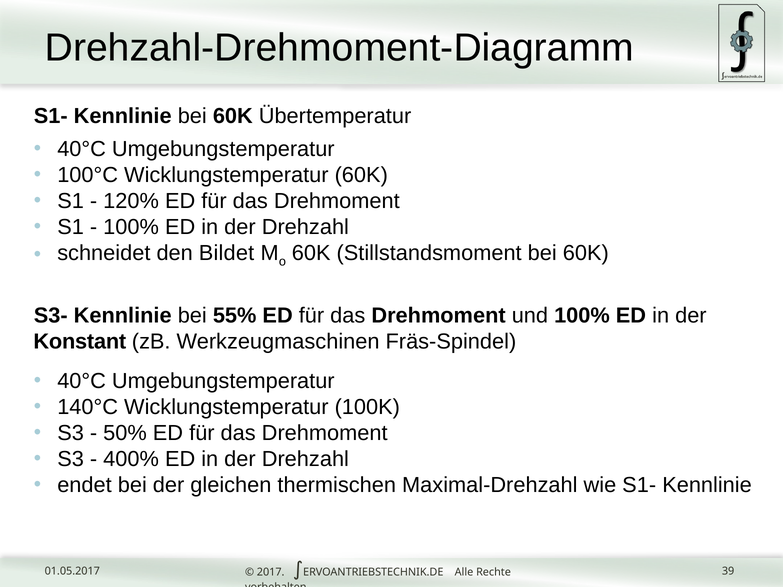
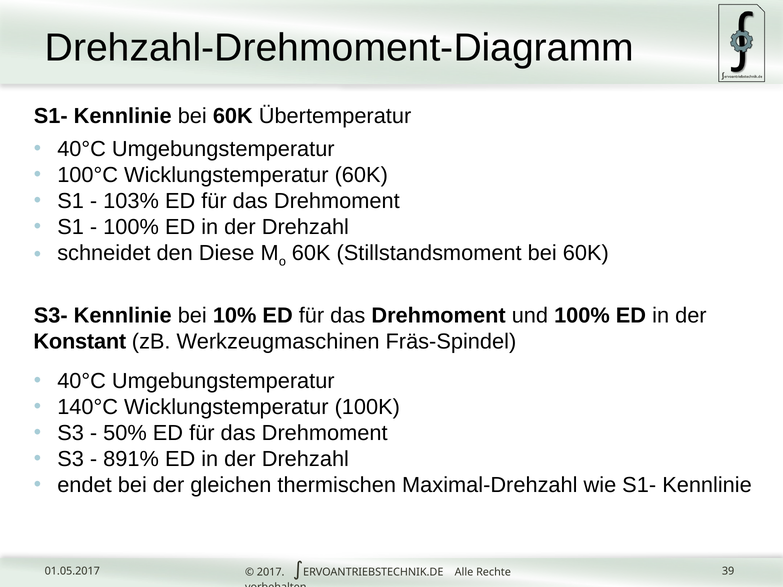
120%: 120% -> 103% (131, 201)
Bildet: Bildet -> Diese (227, 253)
55%: 55% -> 10% (235, 316)
400%: 400% -> 891% (131, 459)
